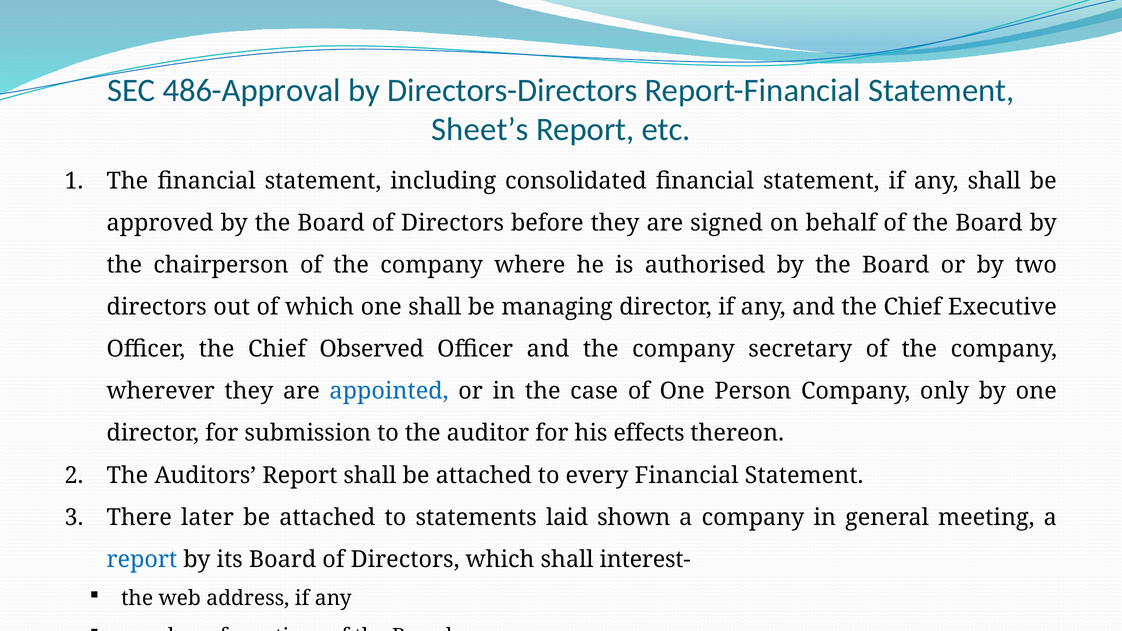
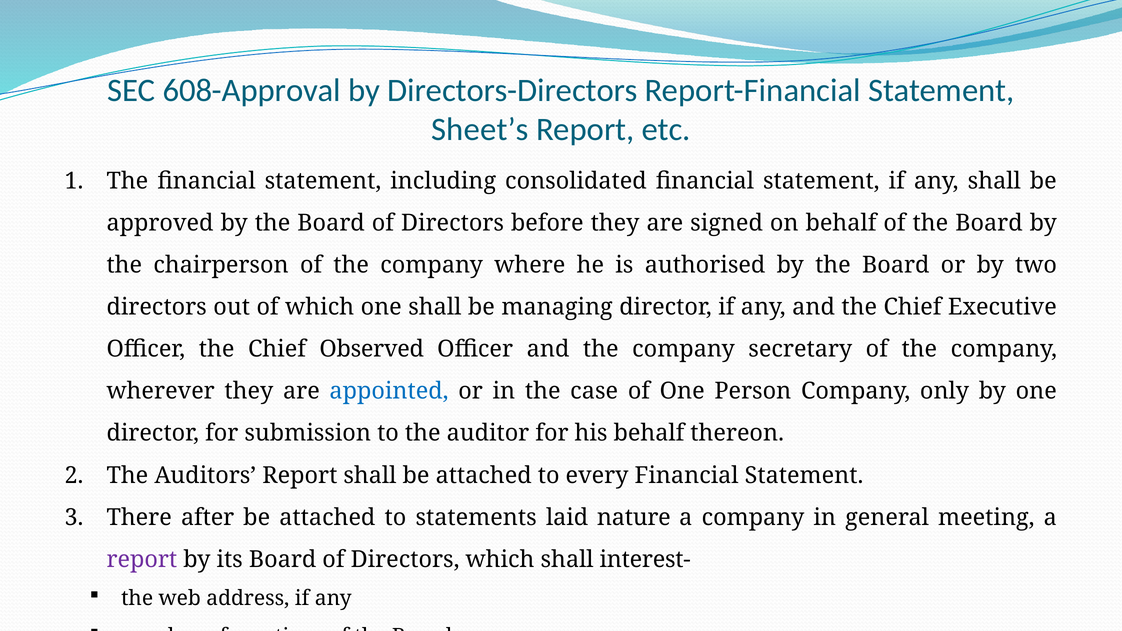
486-Approval: 486-Approval -> 608-Approval (252, 90)
his effects: effects -> behalf (649, 433)
later: later -> after (208, 517)
shown: shown -> nature (634, 517)
report colour: blue -> purple (142, 560)
